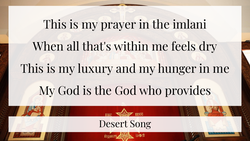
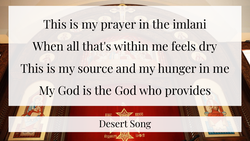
luxury: luxury -> source (96, 69)
